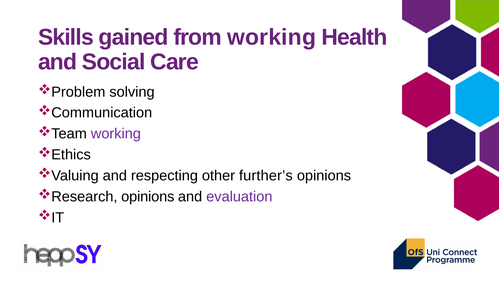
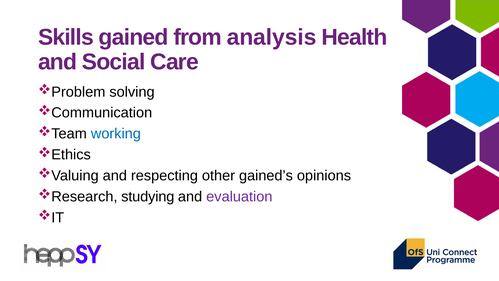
from working: working -> analysis (272, 37)
working colour: purple -> blue (116, 134)
further’s: further’s -> gained’s (266, 175)
opinions: opinions -> studying (148, 196)
